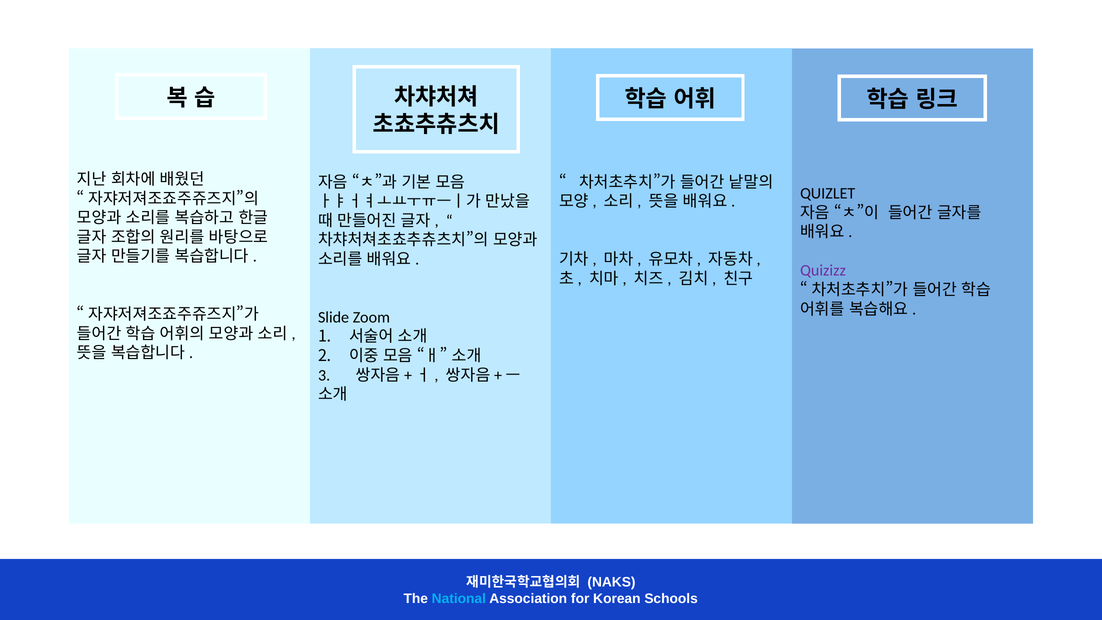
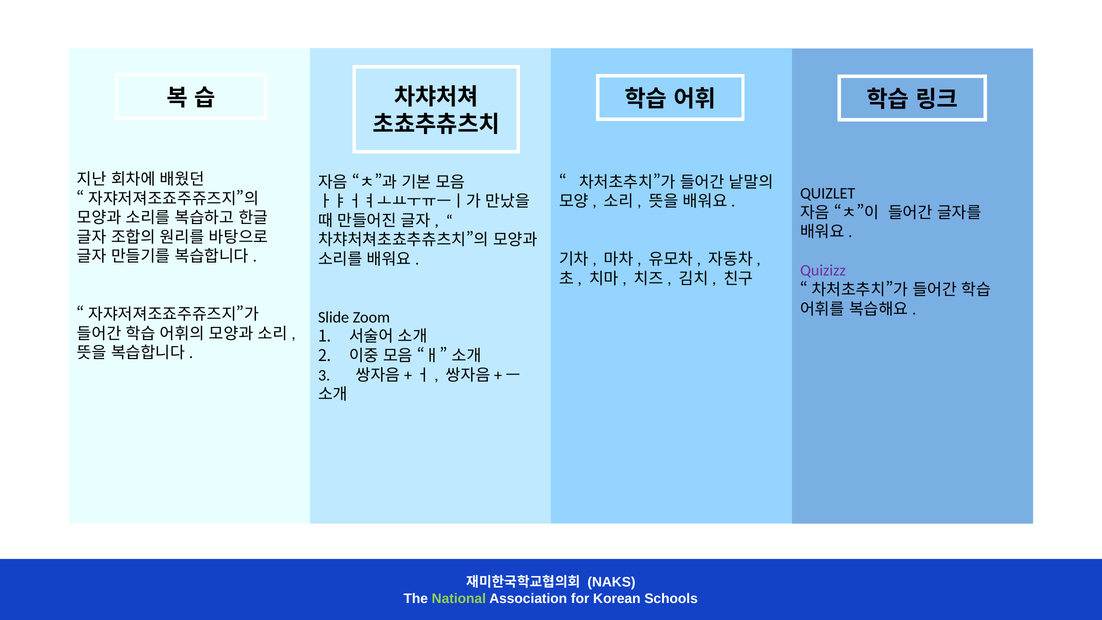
National colour: light blue -> light green (459, 599)
